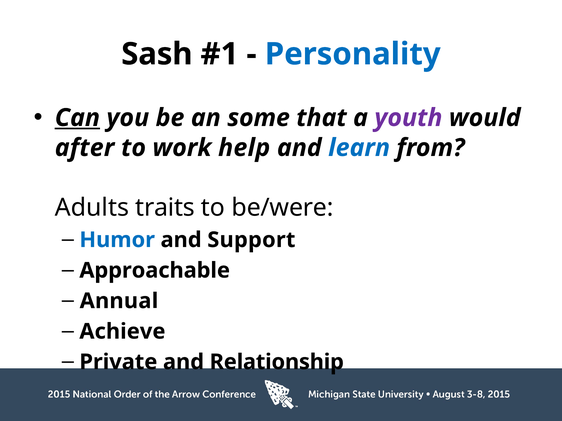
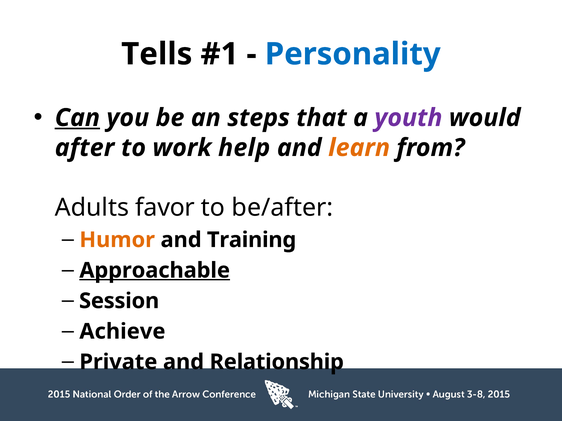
Sash: Sash -> Tells (157, 54)
some: some -> steps (259, 118)
learn colour: blue -> orange (359, 148)
traits: traits -> favor (165, 208)
be/were: be/were -> be/after (282, 208)
Humor colour: blue -> orange (117, 240)
Support: Support -> Training (252, 240)
Approachable underline: none -> present (155, 271)
Annual: Annual -> Session (119, 301)
